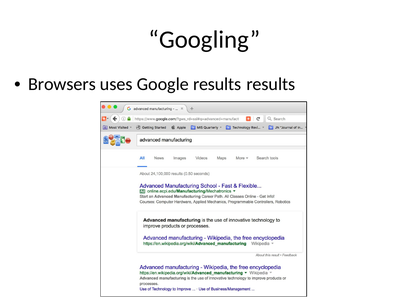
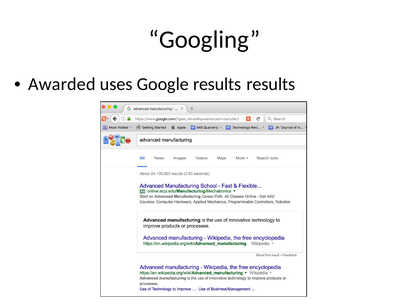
Browsers: Browsers -> Awarded (62, 84)
